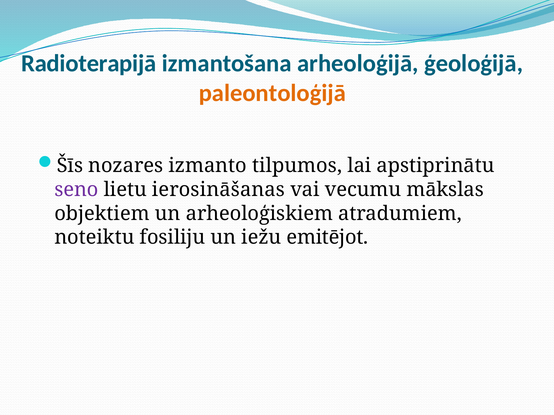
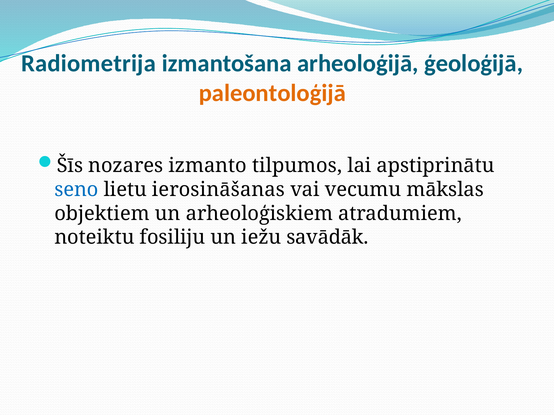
Radioterapijā: Radioterapijā -> Radiometrija (88, 64)
seno colour: purple -> blue (76, 190)
emitējot: emitējot -> savādāk (327, 238)
